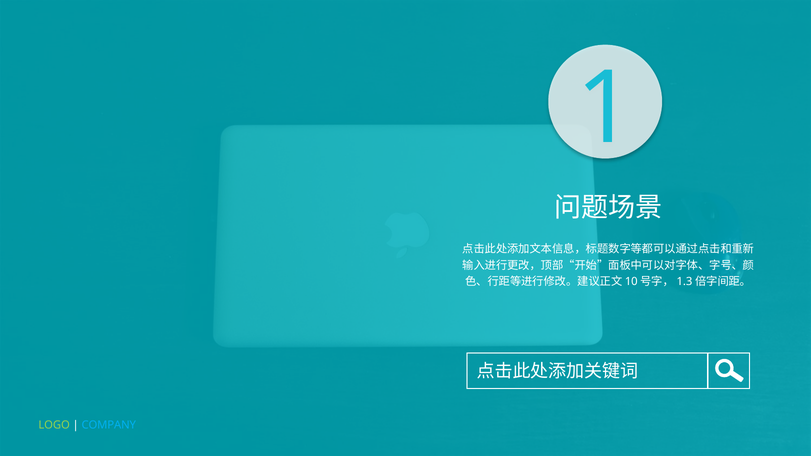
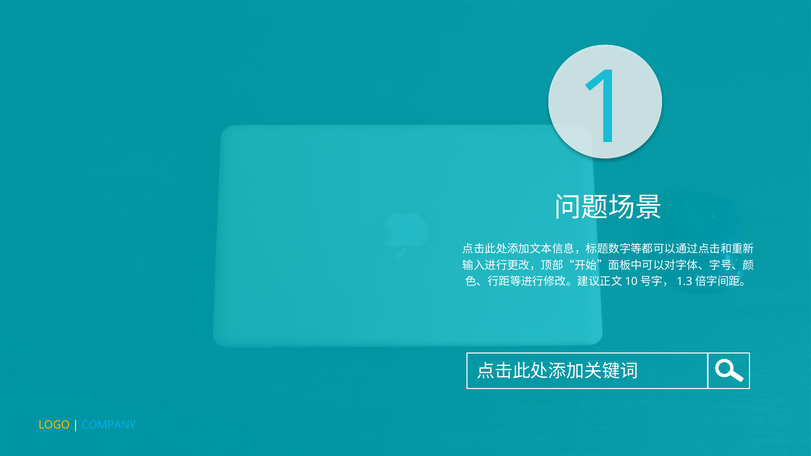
LOGO colour: light green -> yellow (54, 425)
